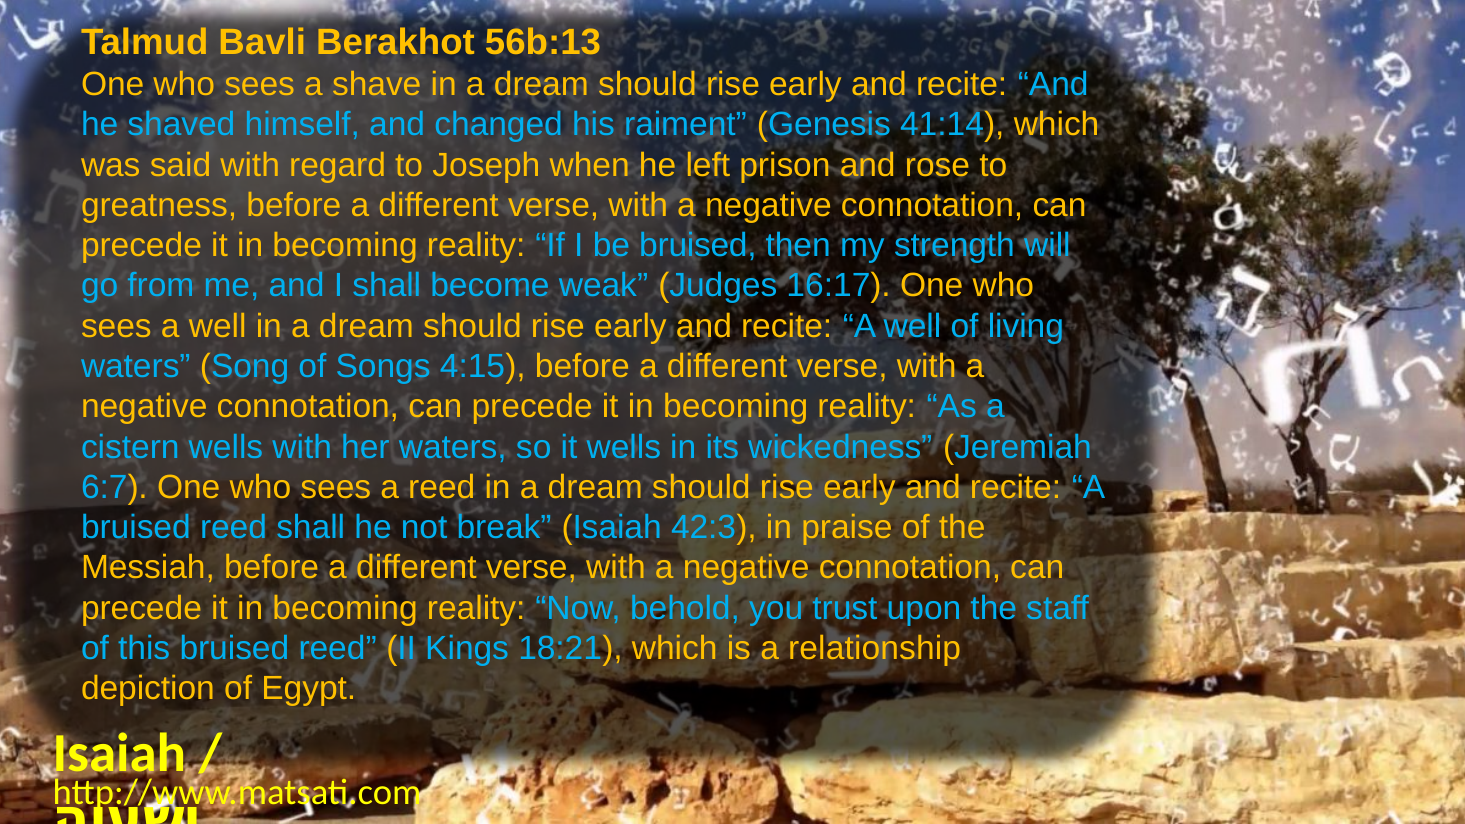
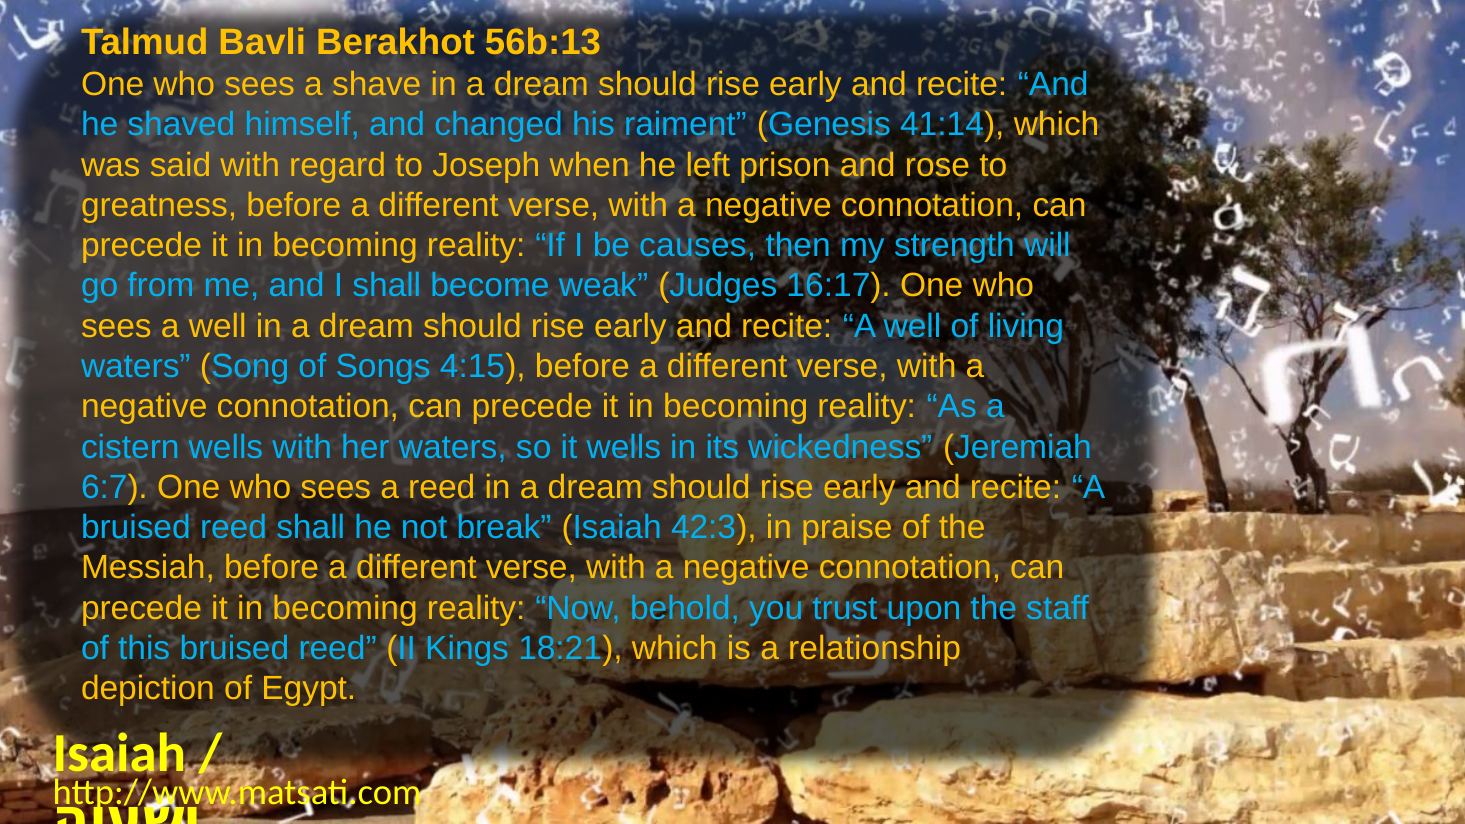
be bruised: bruised -> causes (698, 246)
